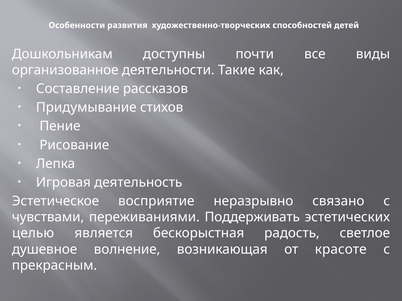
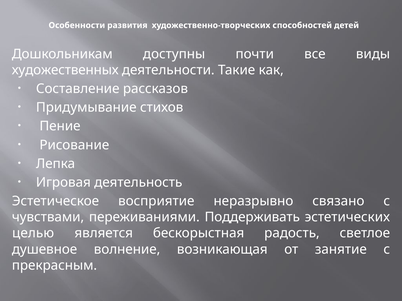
организованное: организованное -> художественных (65, 70)
красоте: красоте -> занятие (341, 250)
